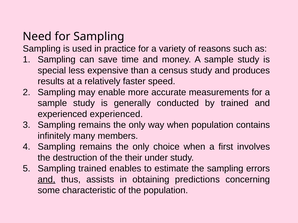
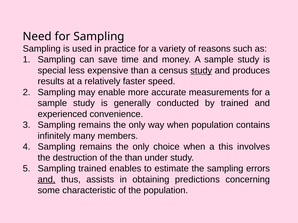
study underline: none -> present (201, 71)
experienced experienced: experienced -> convenience (116, 114)
first: first -> this (226, 147)
the their: their -> than (134, 158)
